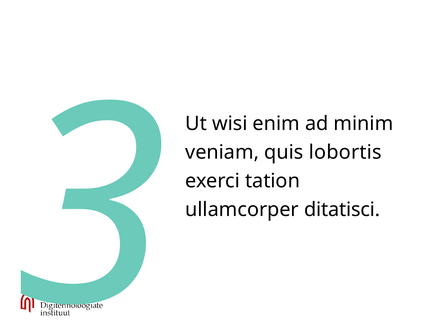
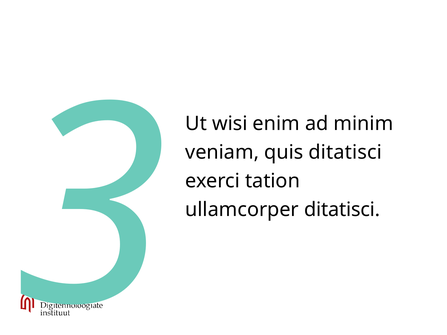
quis lobortis: lobortis -> ditatisci (345, 152)
